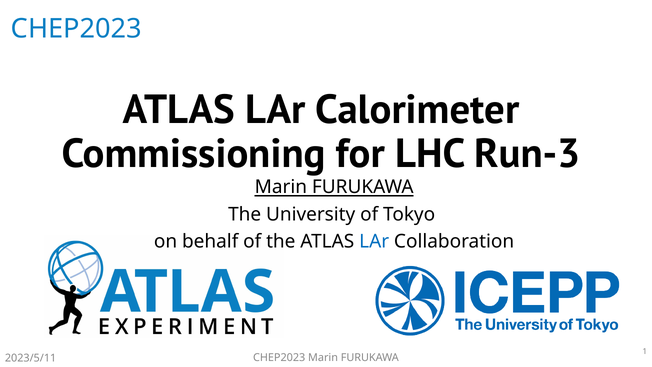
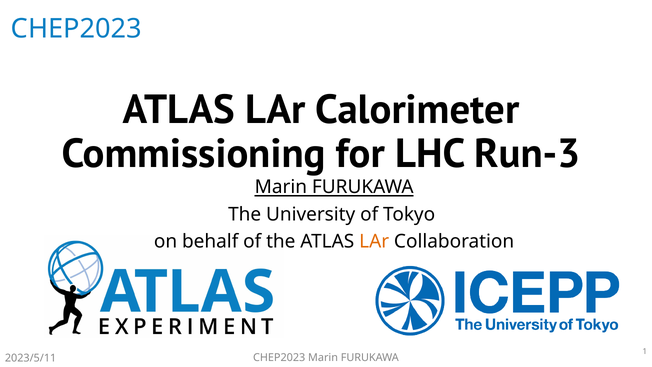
LAr colour: blue -> orange (374, 241)
